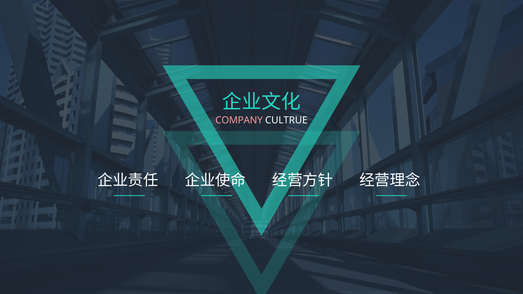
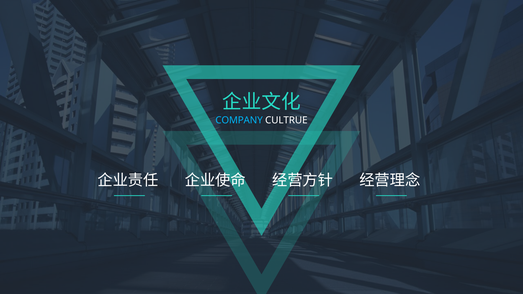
COMPANY colour: pink -> light blue (239, 120)
